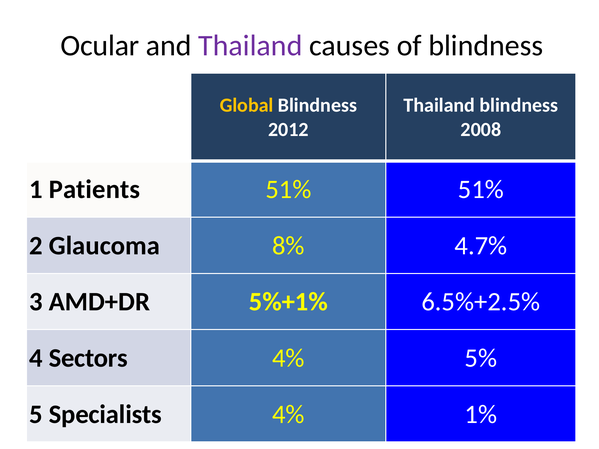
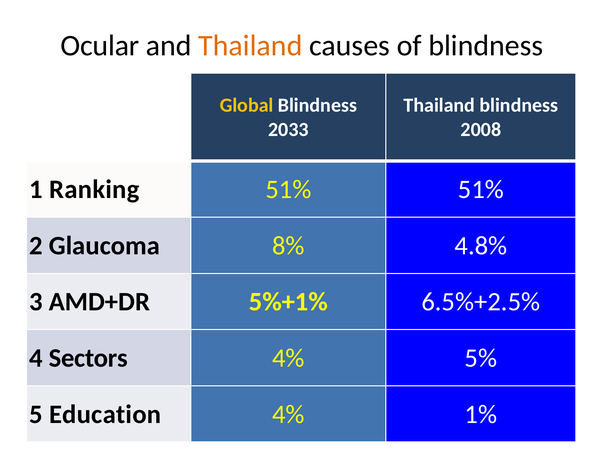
Thailand colour: purple -> orange (250, 46)
2012: 2012 -> 2033 (288, 130)
Patients: Patients -> Ranking (94, 190)
4.7%: 4.7% -> 4.8% (481, 246)
Specialists: Specialists -> Education (105, 414)
